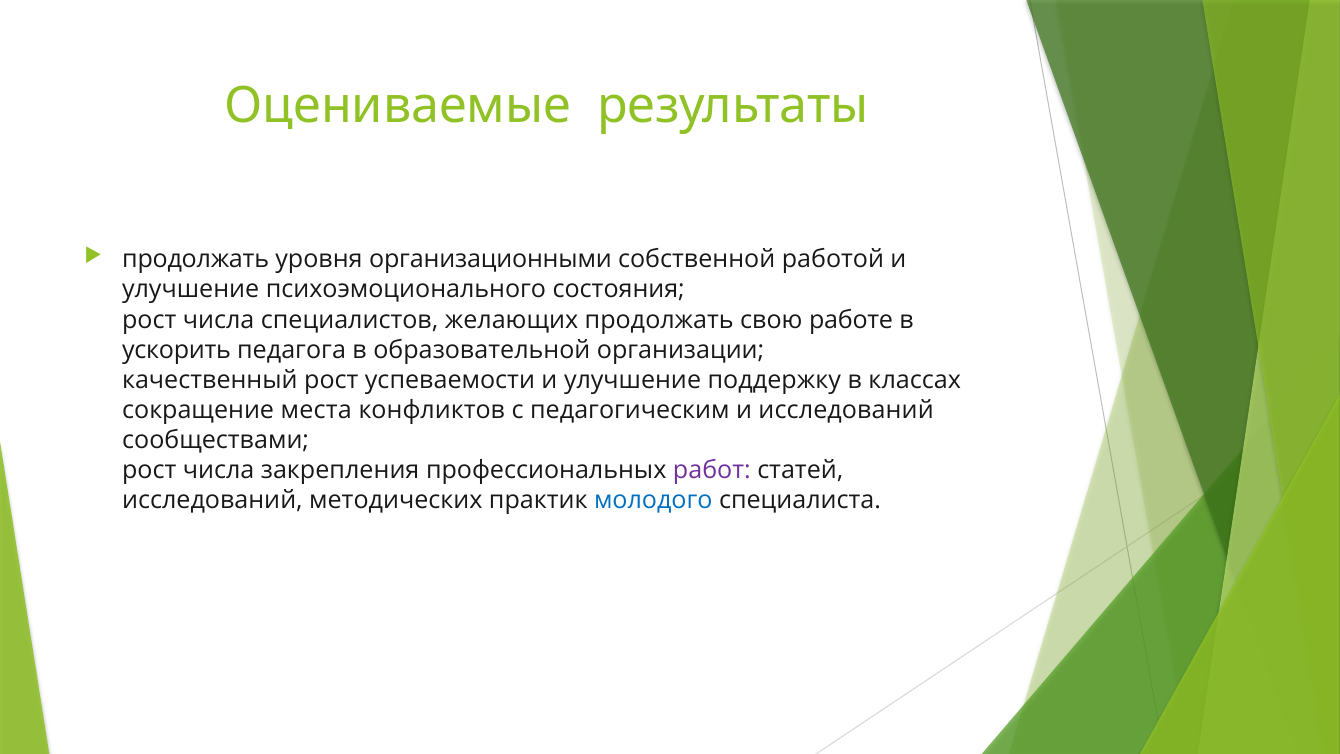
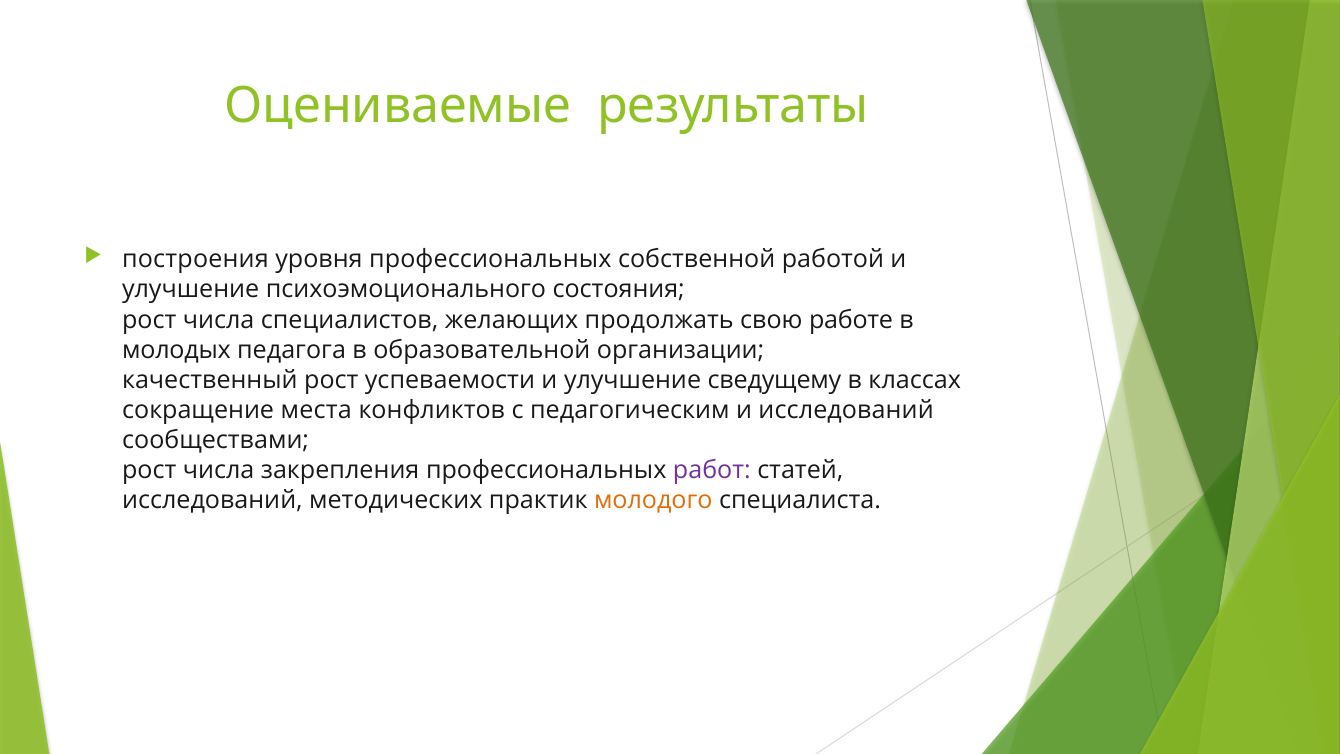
продолжать: продолжать -> построения (195, 259)
уровня организационными: организационными -> профессиональных (490, 259)
ускорить: ускорить -> молодых (177, 350)
поддержку: поддержку -> сведущему (774, 380)
молодого colour: blue -> orange (653, 501)
